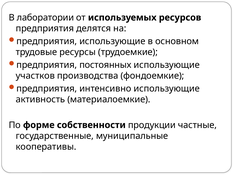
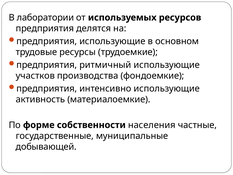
постоянных: постоянных -> ритмичный (105, 65)
продукции: продукции -> населения (152, 125)
кооперативы: кооперативы -> добывающей (46, 147)
